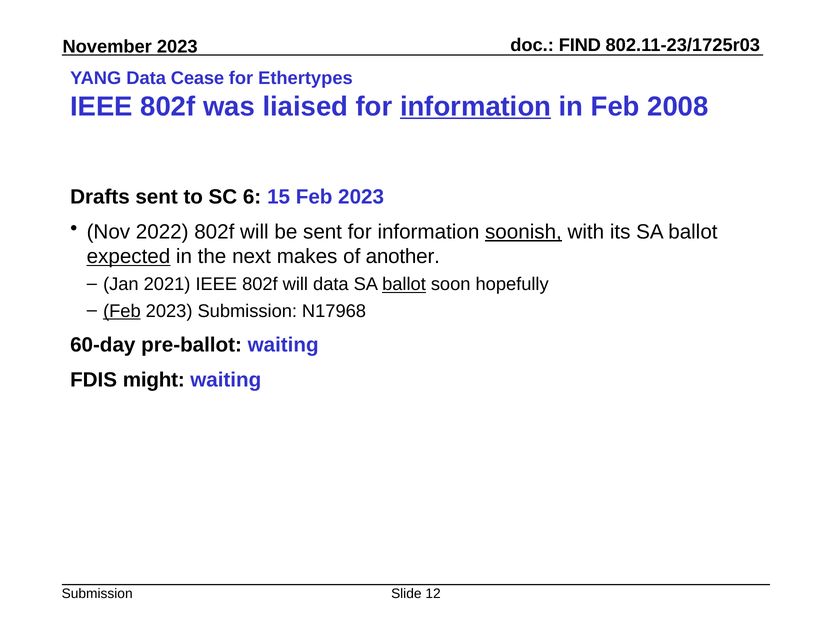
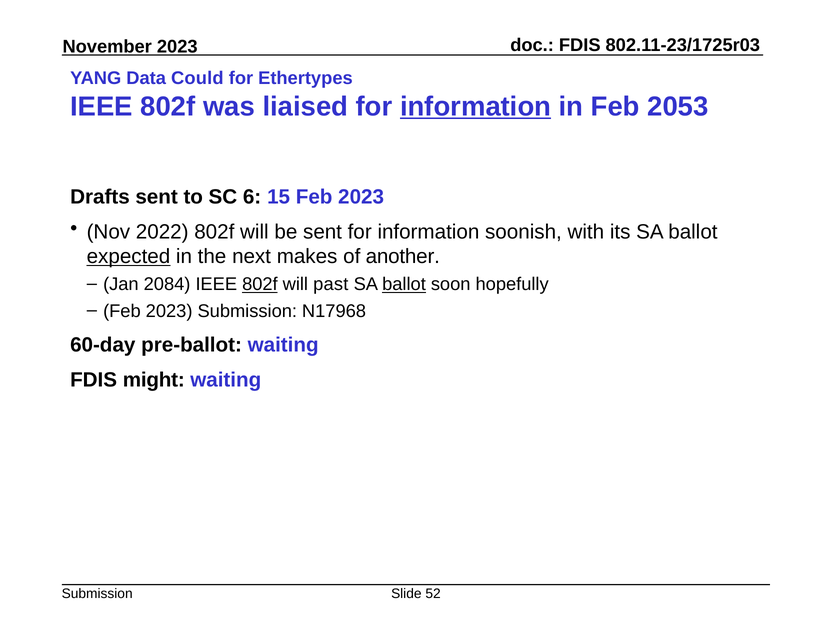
FIND: FIND -> FDIS (580, 45)
Cease: Cease -> Could (197, 78)
2008: 2008 -> 2053 (678, 106)
soonish underline: present -> none (523, 232)
2021: 2021 -> 2084 (167, 284)
802f underline: none -> present (260, 284)
will data: data -> past (331, 284)
Feb underline: present -> none (122, 311)
12: 12 -> 52 (433, 593)
